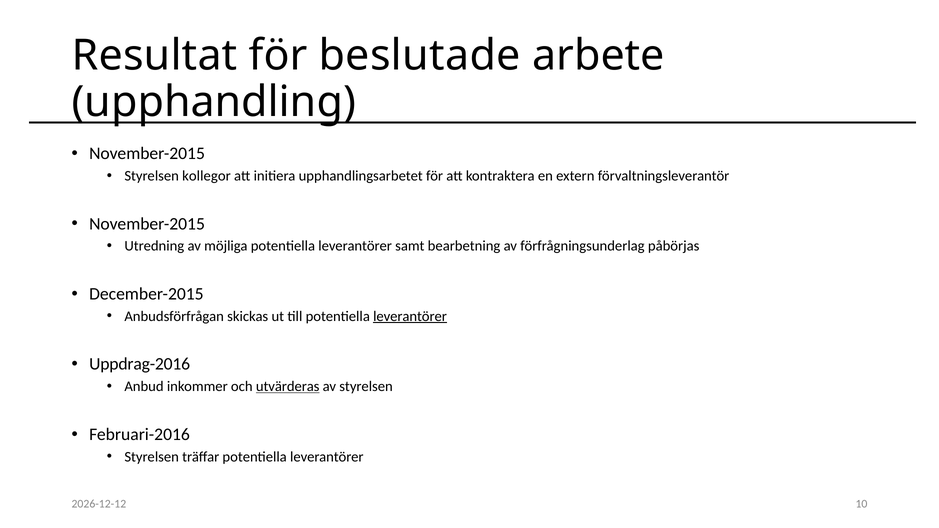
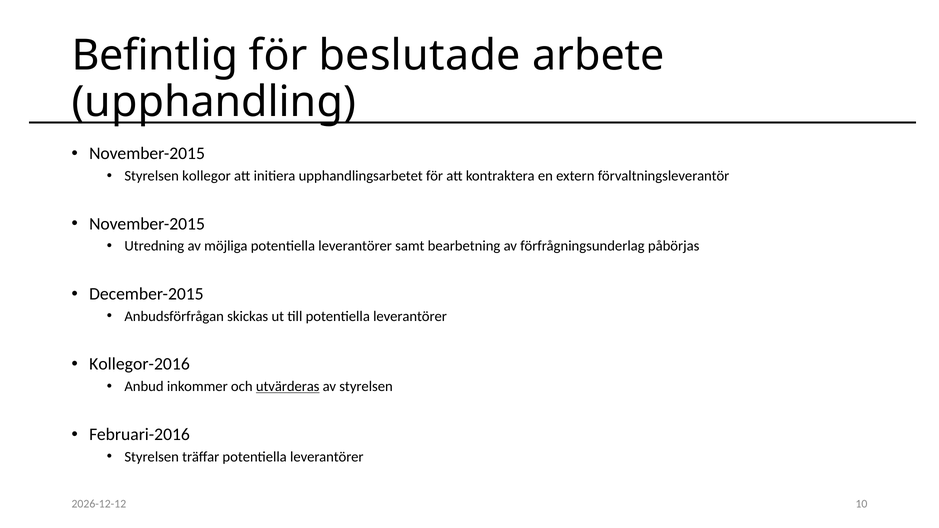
Resultat: Resultat -> Befintlig (155, 56)
leverantörer underline: present -> none (410, 316)
Uppdrag-2016: Uppdrag-2016 -> Kollegor-2016 (140, 364)
